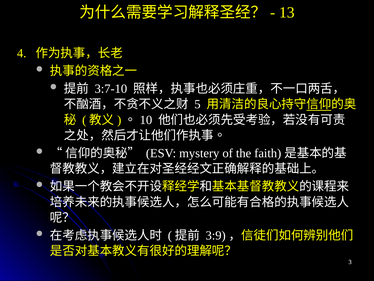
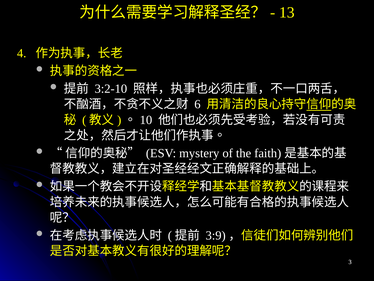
3:7-10: 3:7-10 -> 3:2-10 (111, 89)
5: 5 -> 6 (197, 104)
